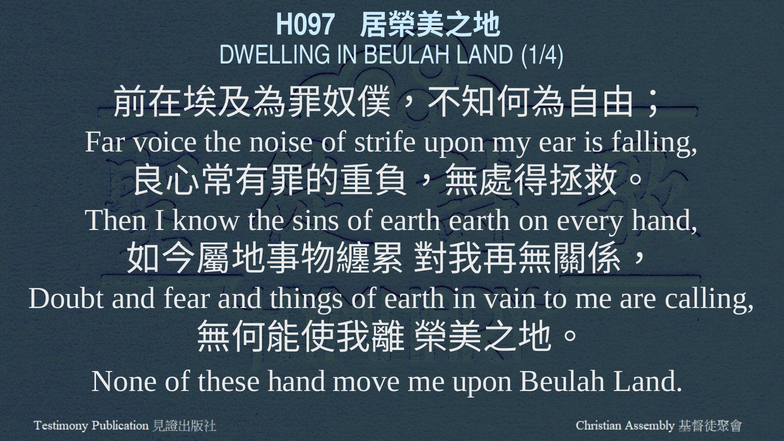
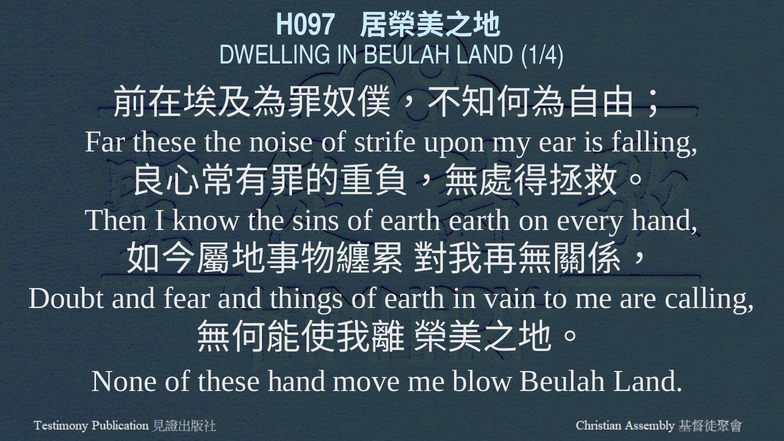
Far voice: voice -> these (165, 142)
me upon: upon -> blow (483, 381)
